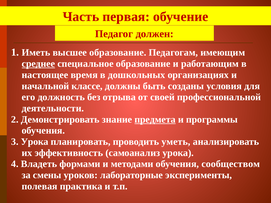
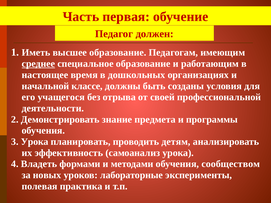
должность: должность -> учащегося (61, 97)
предмета underline: present -> none (155, 120)
уметь: уметь -> детям (176, 142)
смены: смены -> новых (47, 175)
